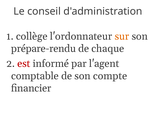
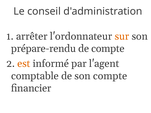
collège: collège -> arrêter (32, 36)
de chaque: chaque -> compte (108, 49)
est colour: red -> orange (24, 64)
